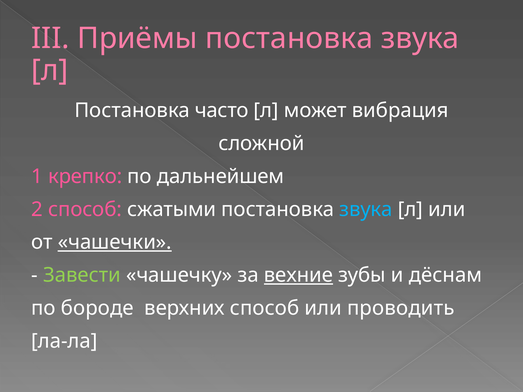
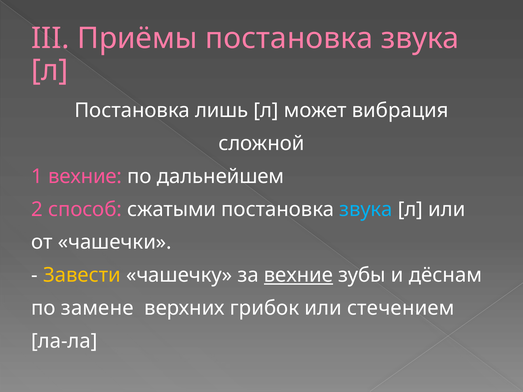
часто: часто -> лишь (222, 111)
1 крепко: крепко -> вехние (85, 176)
чашечки underline: present -> none (115, 242)
Завести colour: light green -> yellow (82, 275)
бороде: бороде -> замене (97, 308)
верхних способ: способ -> грибок (265, 308)
проводить: проводить -> стечением (401, 308)
